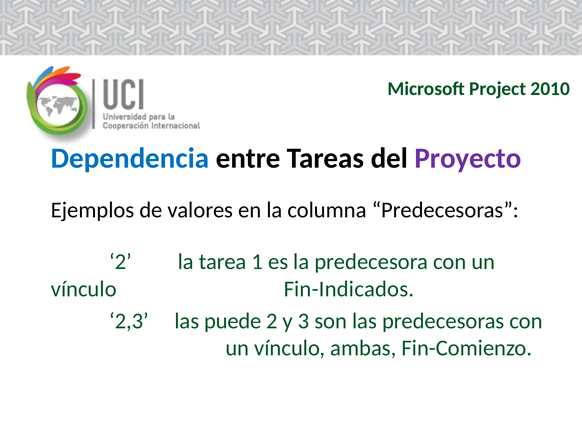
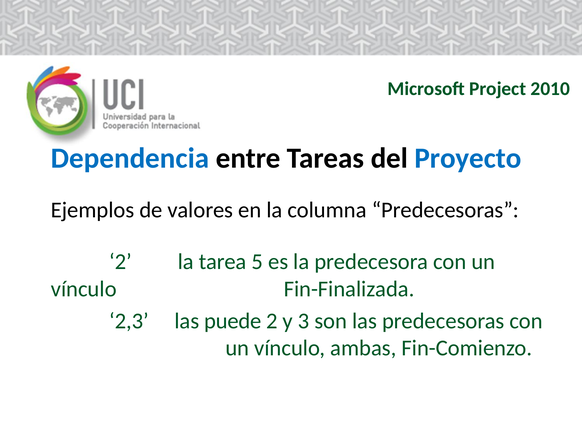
Proyecto colour: purple -> blue (468, 158)
1: 1 -> 5 (257, 261)
Fin-Indicados: Fin-Indicados -> Fin-Finalizada (349, 289)
